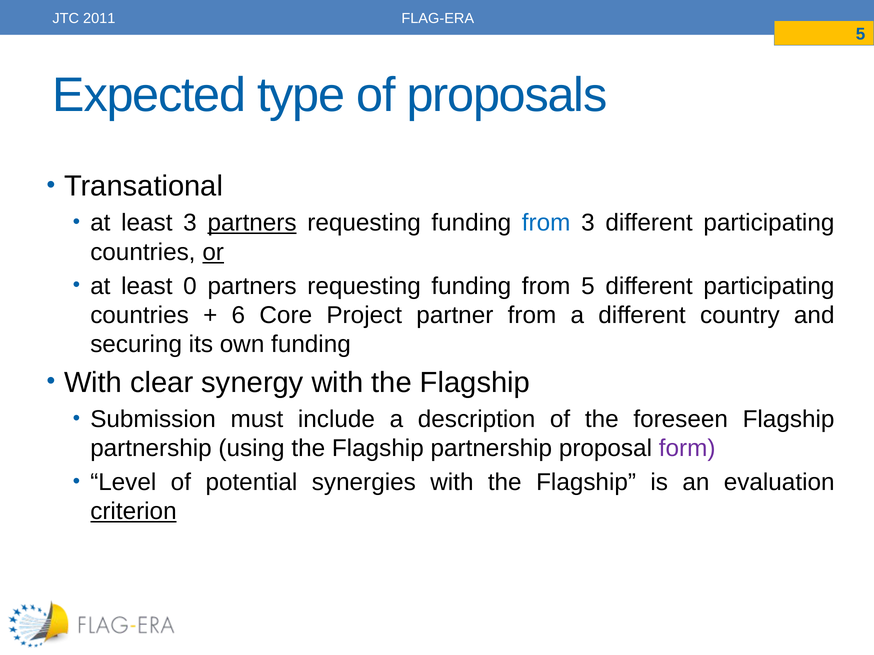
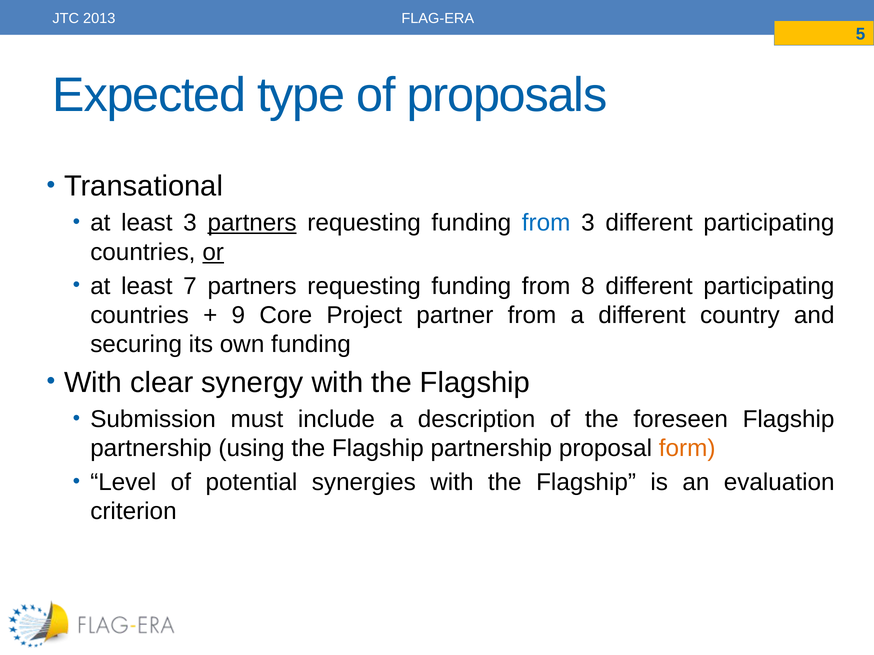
2011: 2011 -> 2013 (99, 18)
0: 0 -> 7 (190, 286)
from 5: 5 -> 8 (588, 286)
6: 6 -> 9 (238, 315)
form colour: purple -> orange (687, 449)
criterion underline: present -> none (133, 512)
